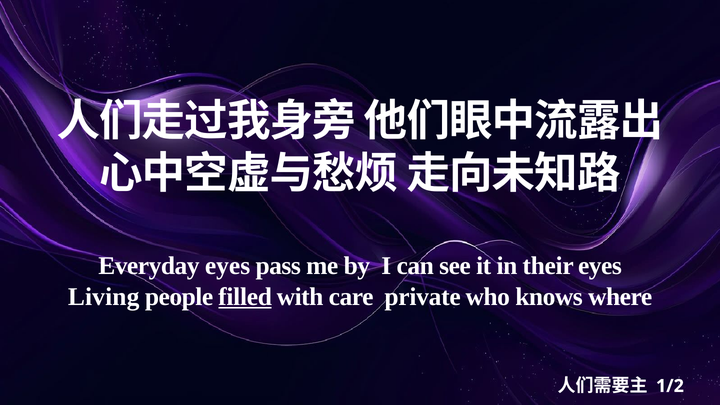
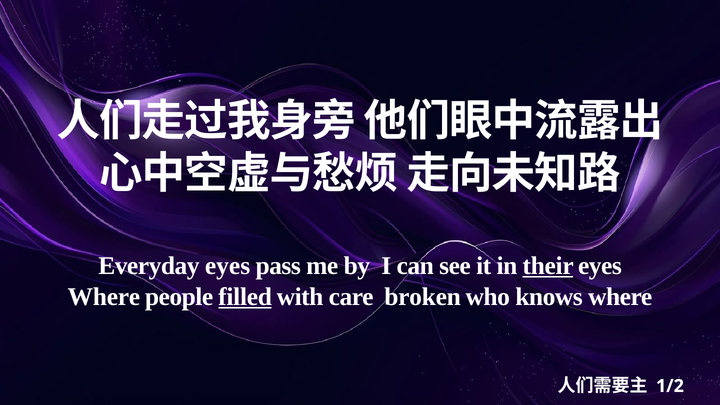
their underline: none -> present (548, 266)
Living: Living -> Where (104, 297)
private: private -> broken (423, 297)
